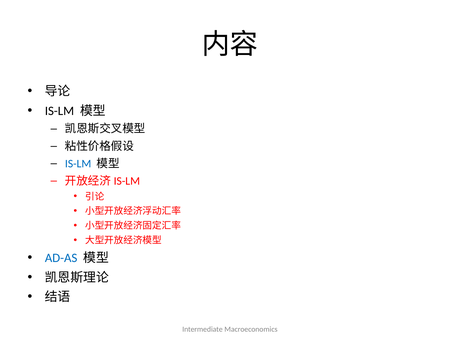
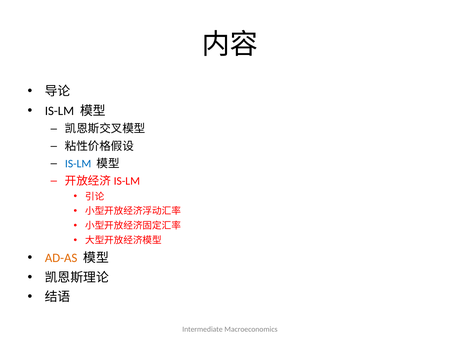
AD-AS colour: blue -> orange (61, 258)
